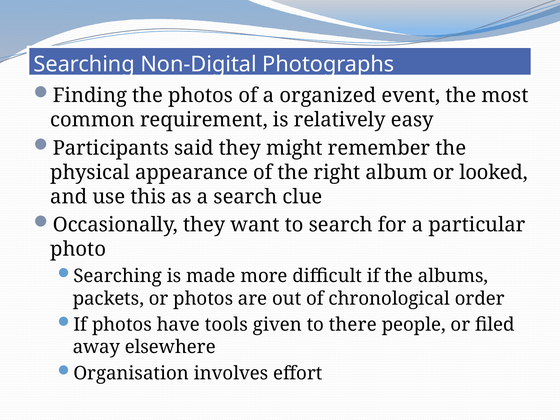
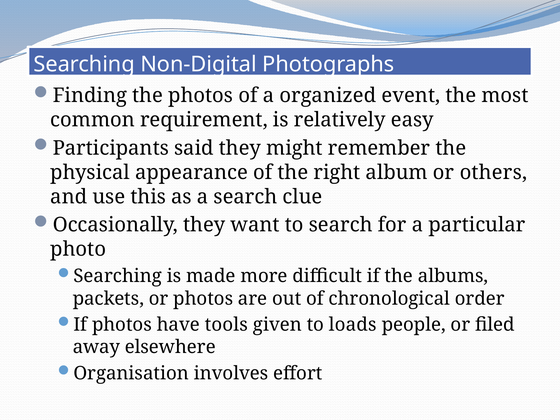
looked: looked -> others (493, 172)
there: there -> loads (353, 325)
